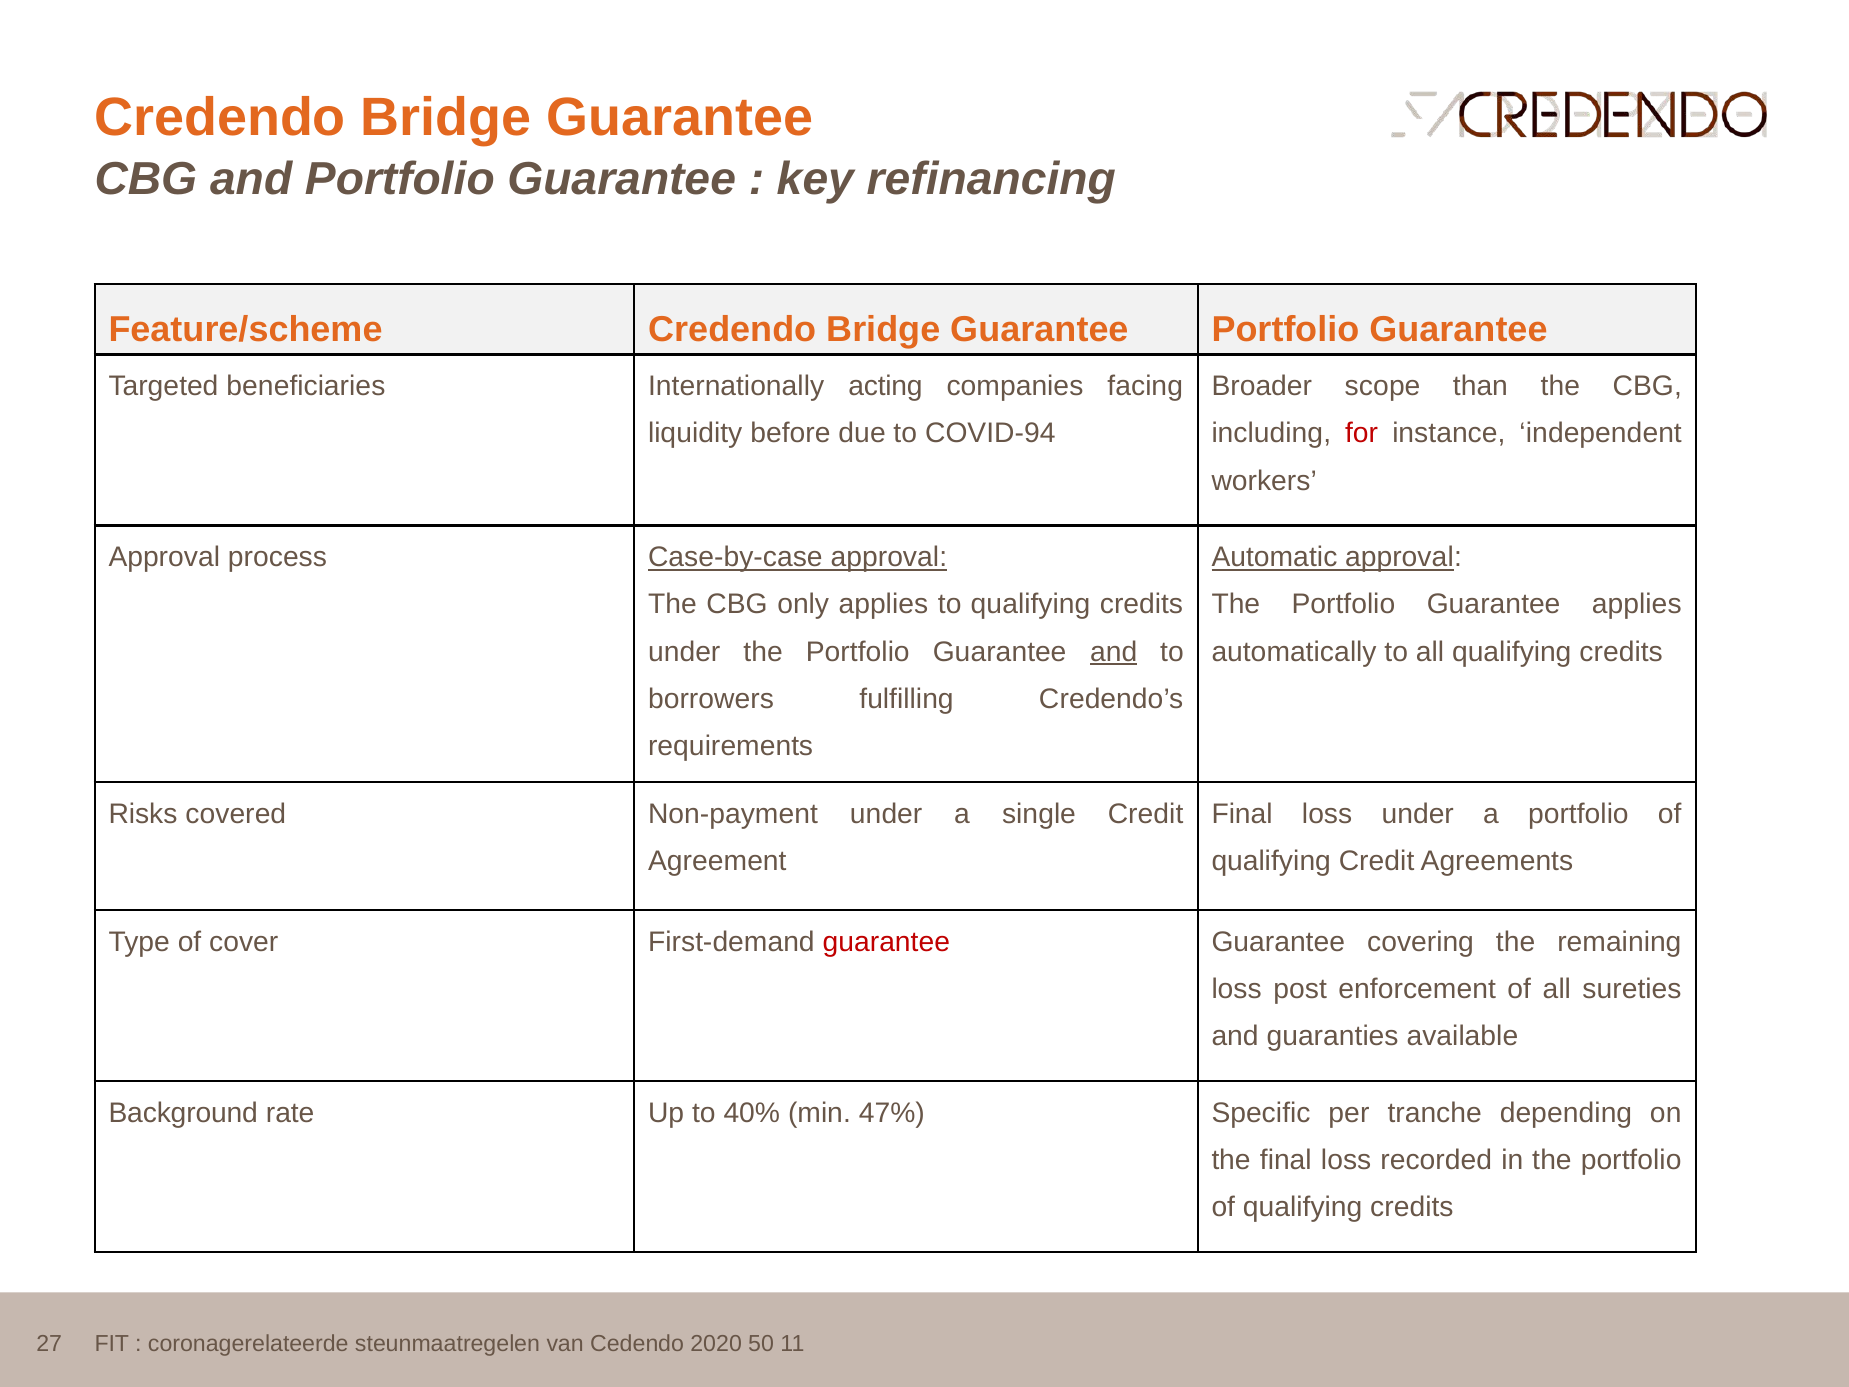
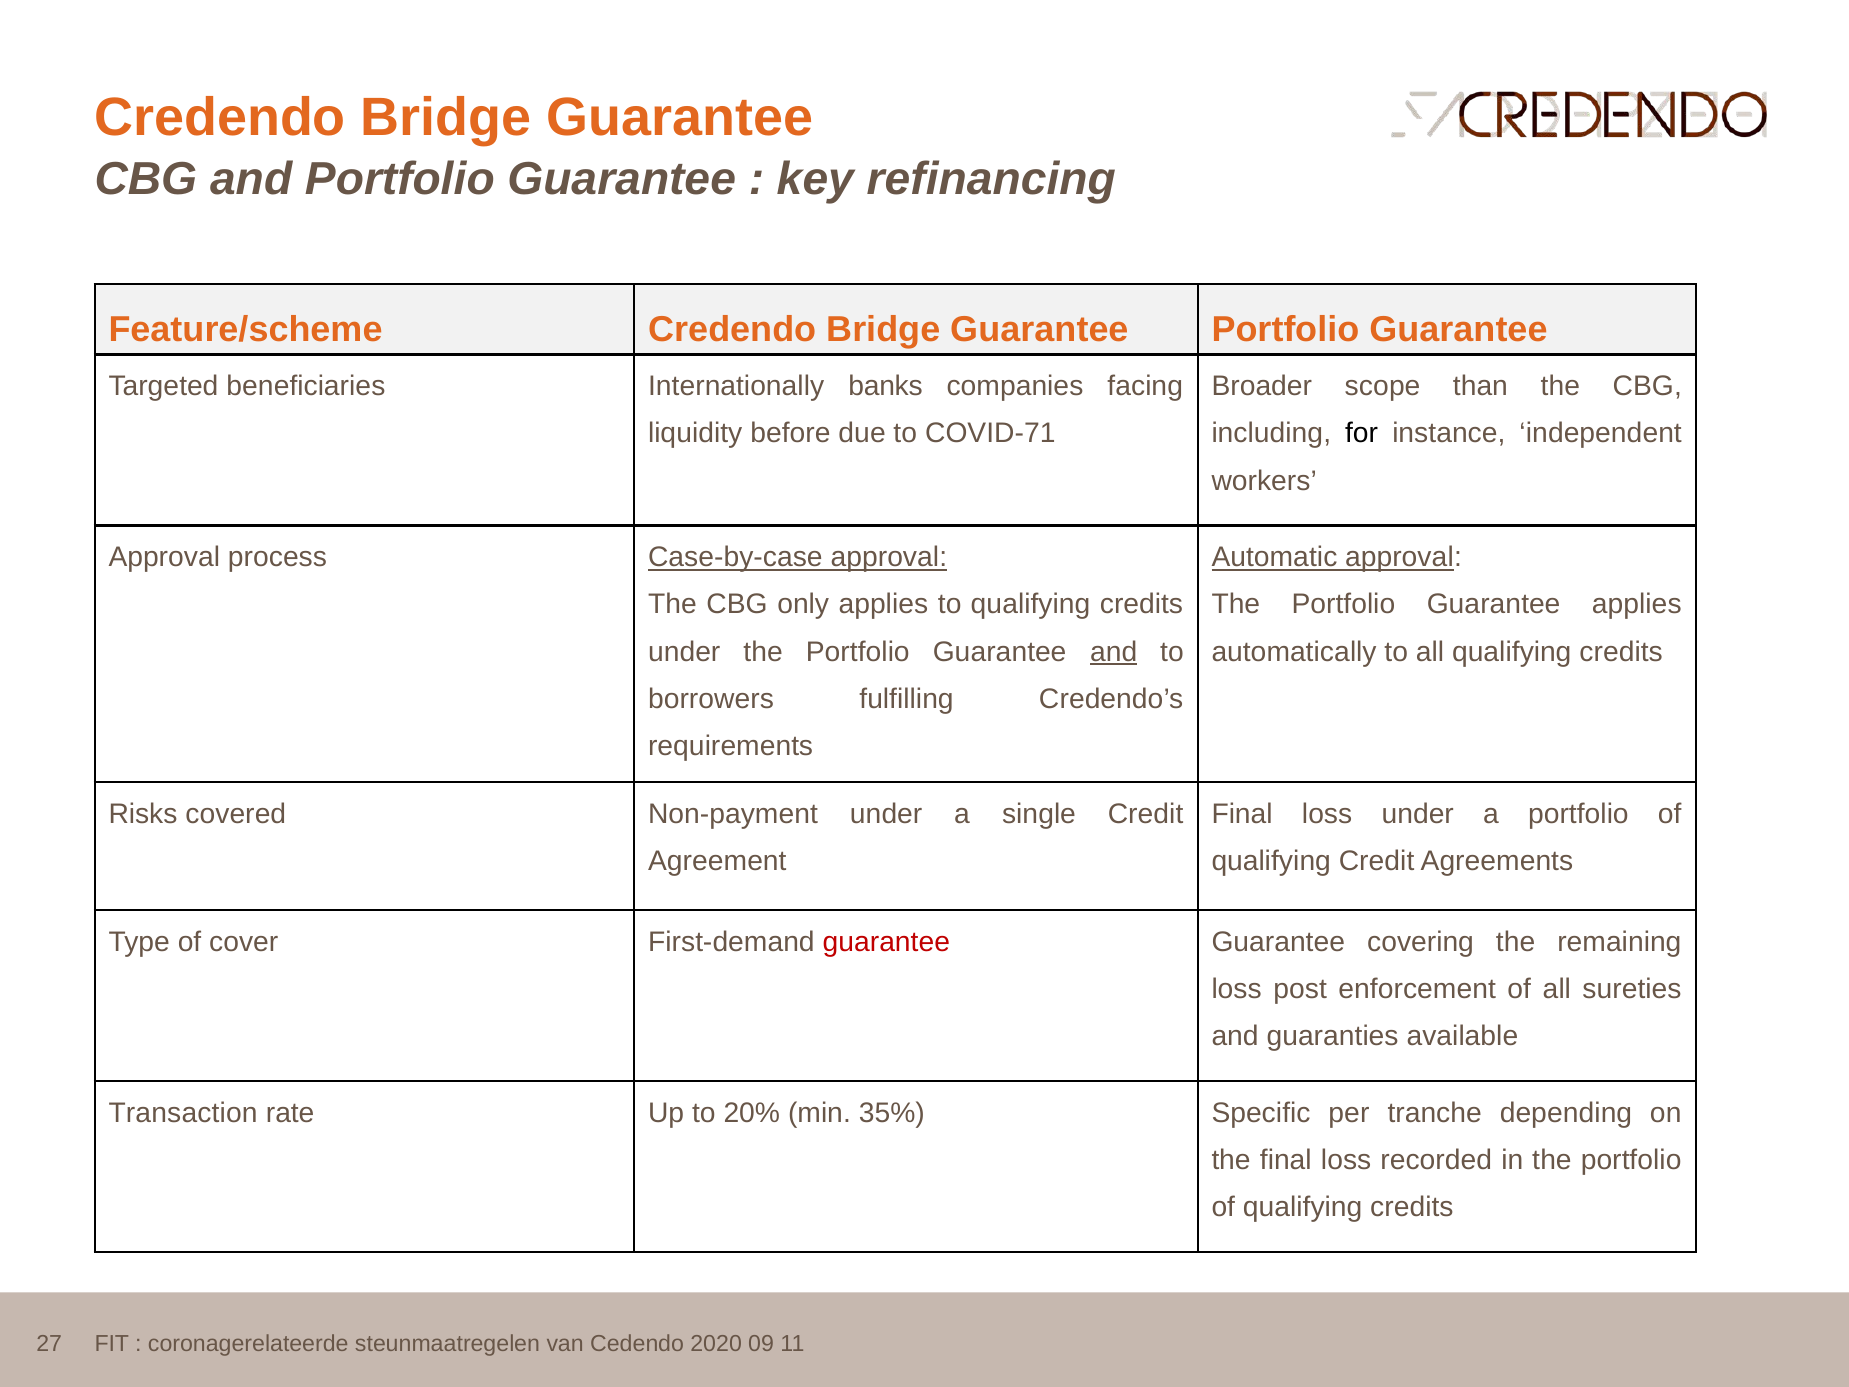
acting: acting -> banks (886, 386)
COVID-94: COVID-94 -> COVID-71 (990, 433)
for colour: red -> black (1362, 433)
Background: Background -> Transaction (183, 1113)
40%: 40% -> 20% (752, 1113)
47%: 47% -> 35% (892, 1113)
50: 50 -> 09 (761, 1343)
